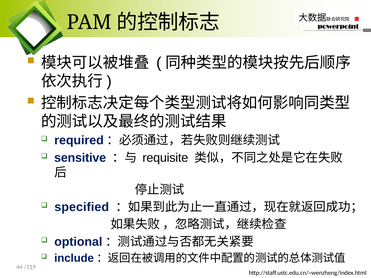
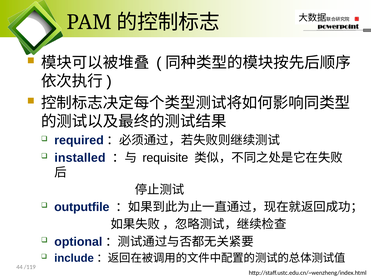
sensitive: sensitive -> installed (80, 158)
specified: specified -> outputfile (82, 207)
